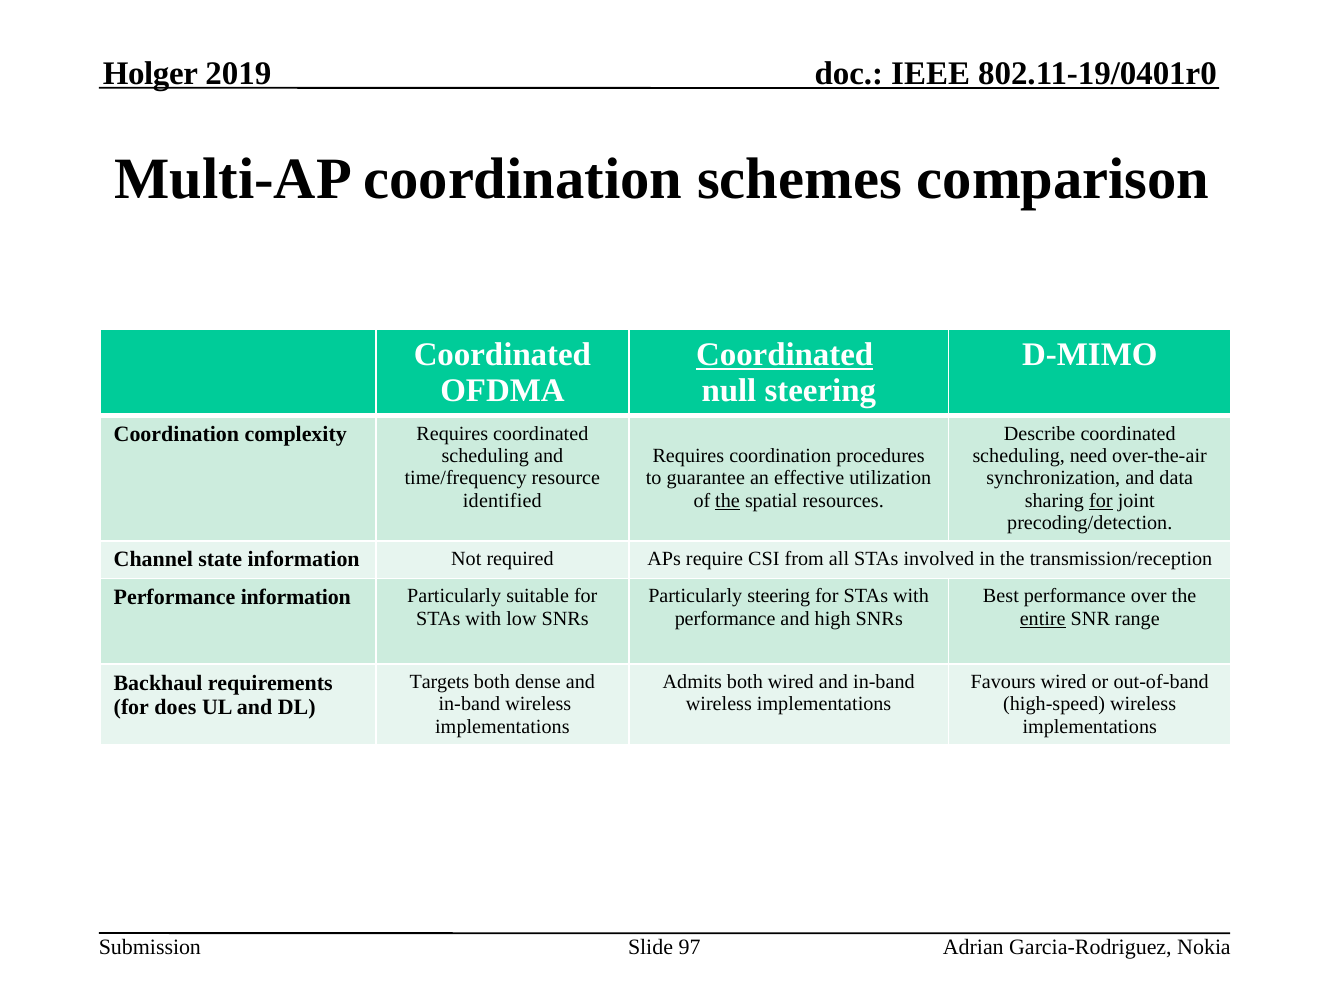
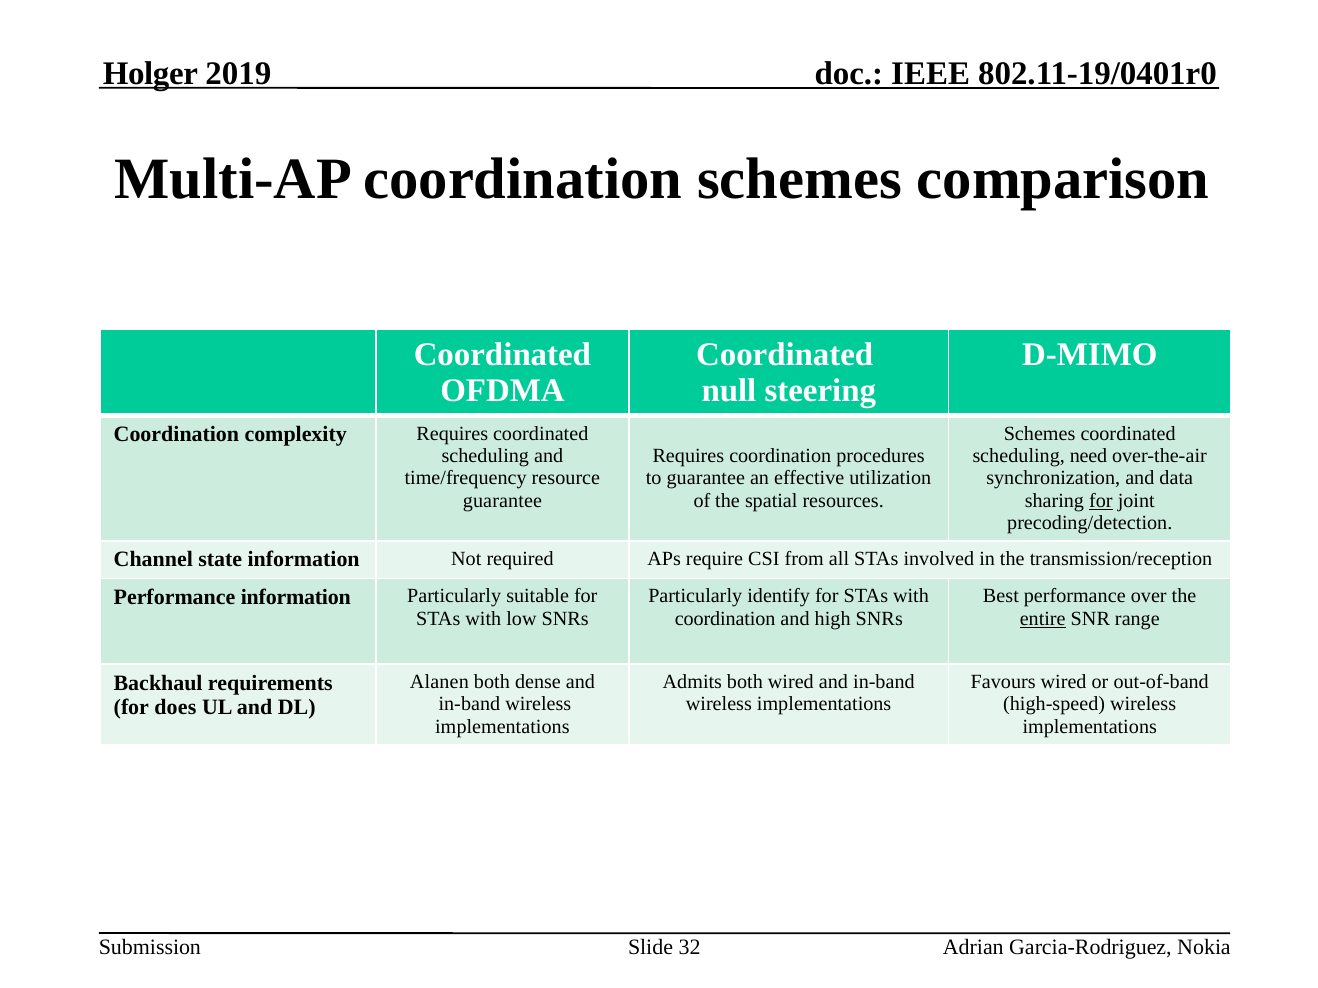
Coordinated underline: present -> none (785, 355)
Describe: Describe -> Schemes (1040, 434)
identified: identified -> guarantee (502, 501)
the underline: present -> none (728, 501)
Particularly steering: steering -> identify (779, 597)
performance: performance -> coordination (725, 619)
Targets: Targets -> Alanen (439, 682)
97: 97 -> 32 (690, 948)
